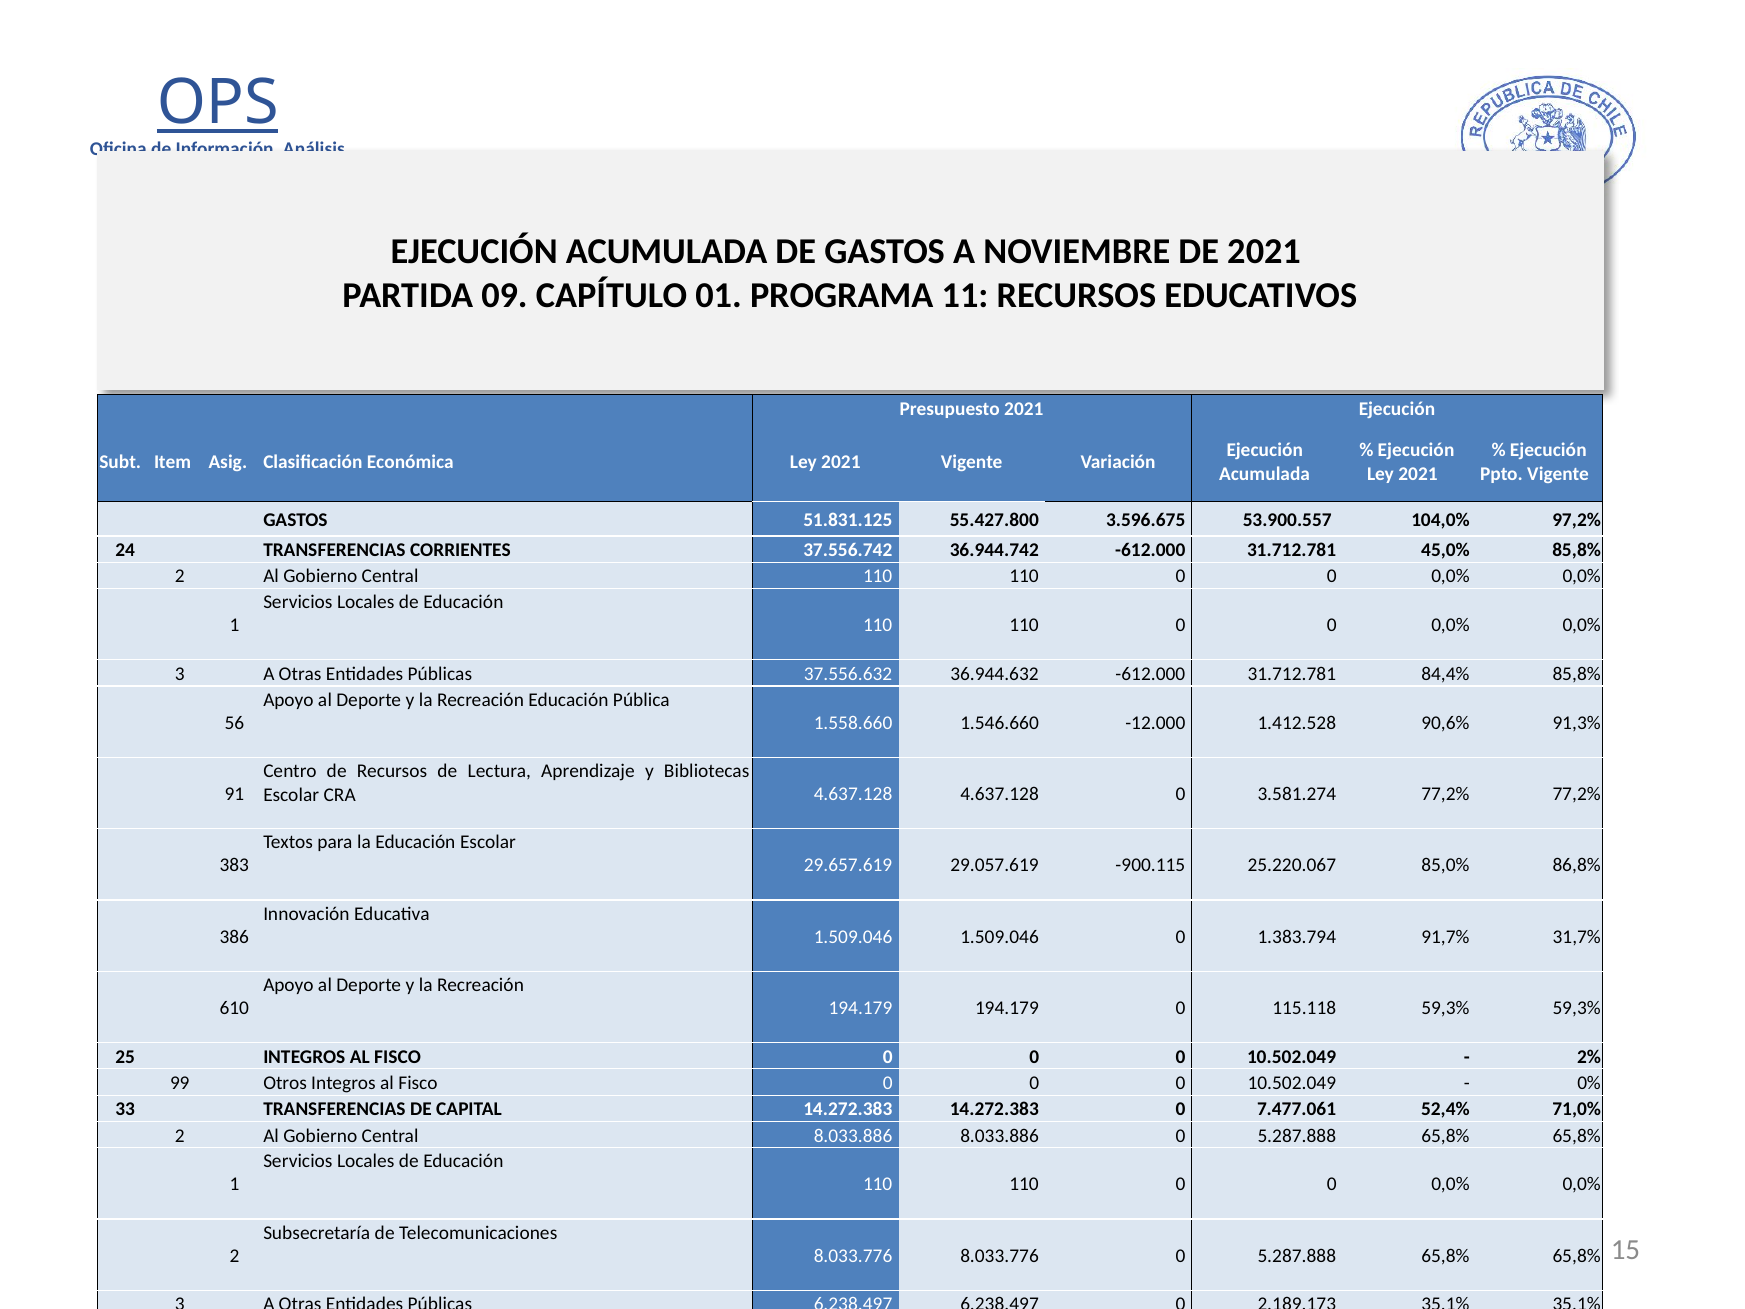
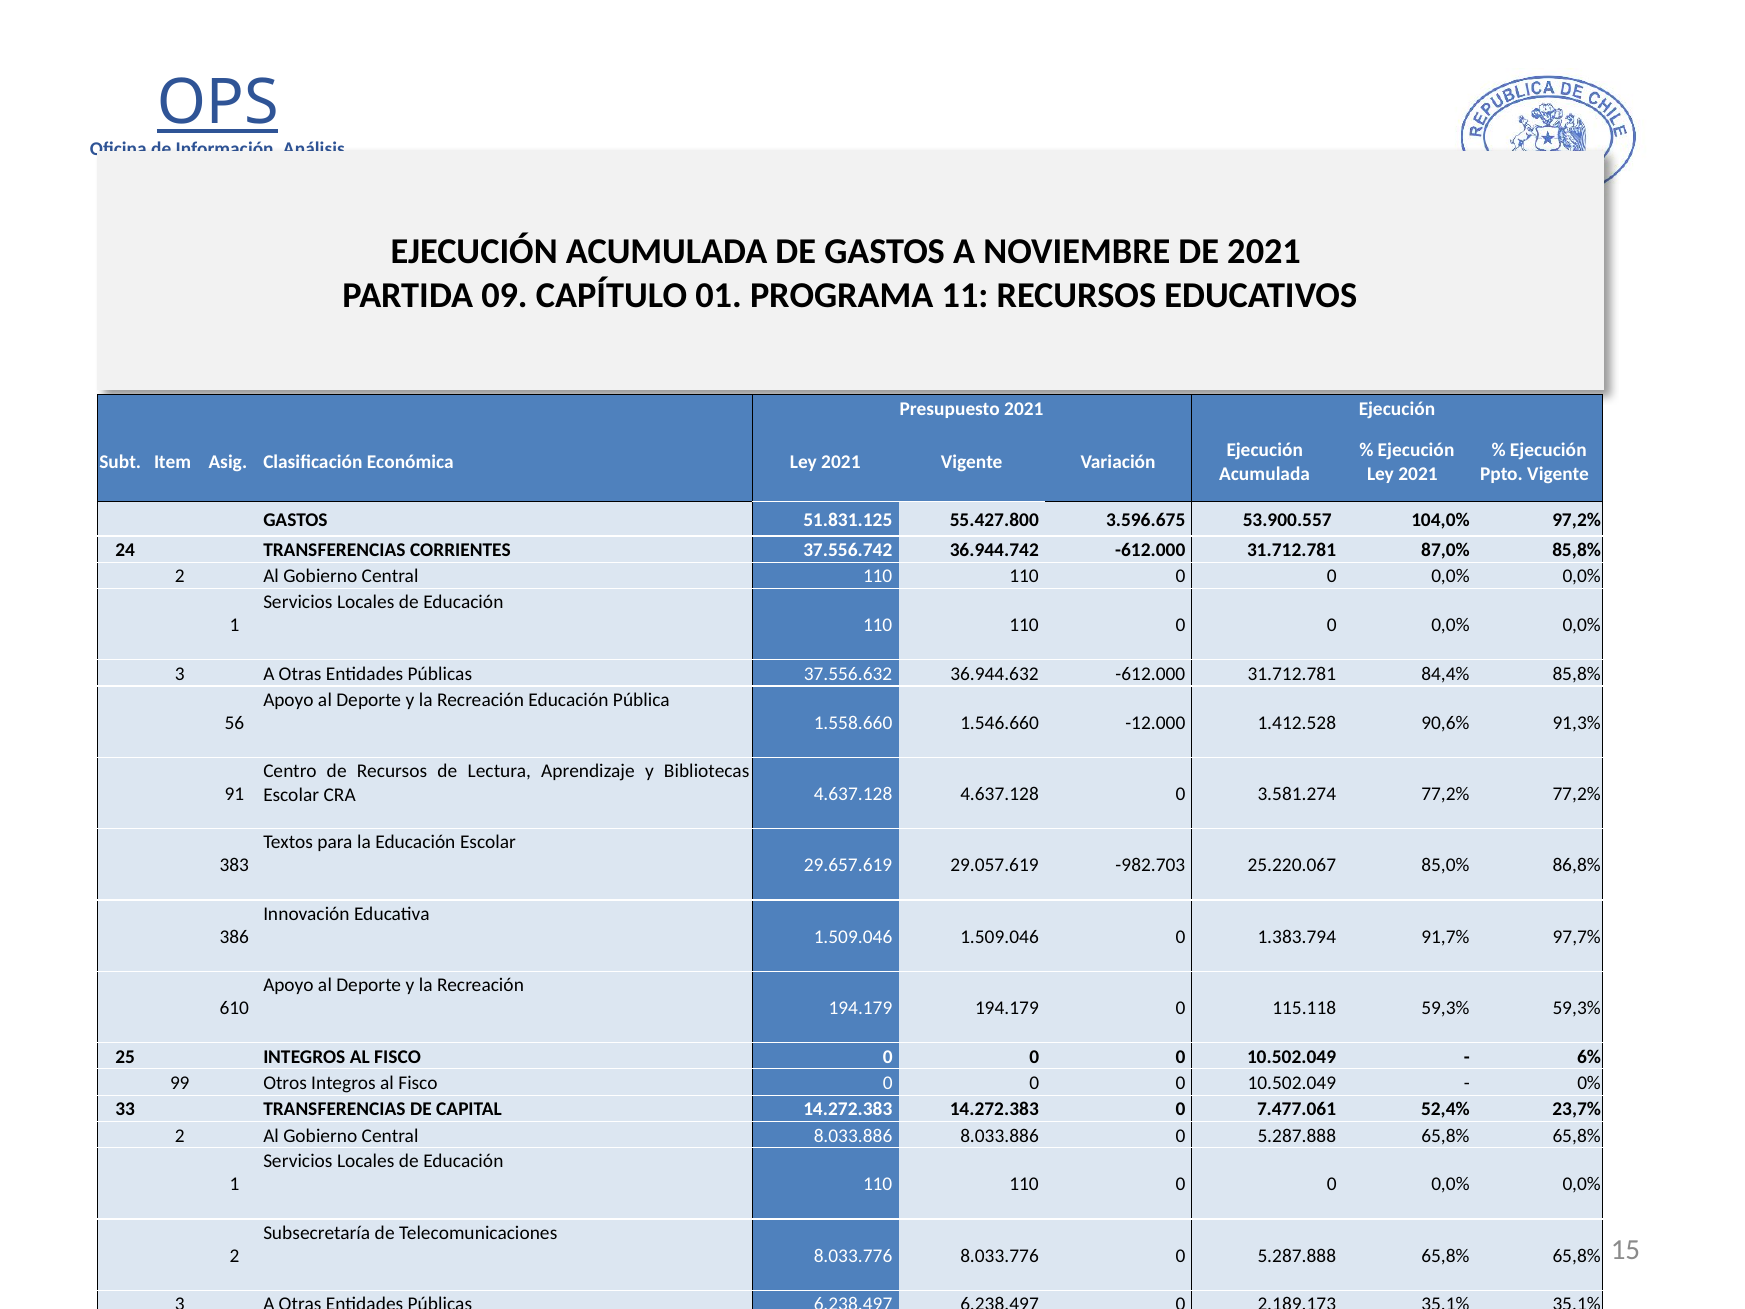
45,0%: 45,0% -> 87,0% (1446, 550)
-900.115: -900.115 -> -982.703 (1150, 865)
31,7%: 31,7% -> 97,7% (1577, 937)
2%: 2% -> 6% (1589, 1057)
71,0%: 71,0% -> 23,7% (1577, 1109)
